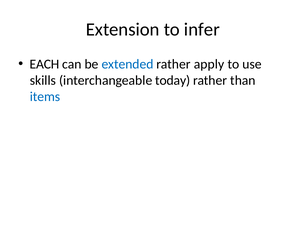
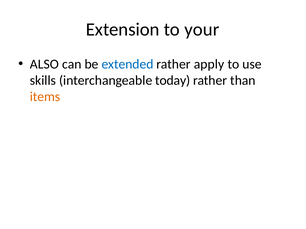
infer: infer -> your (202, 30)
EACH: EACH -> ALSO (44, 64)
items colour: blue -> orange (45, 97)
